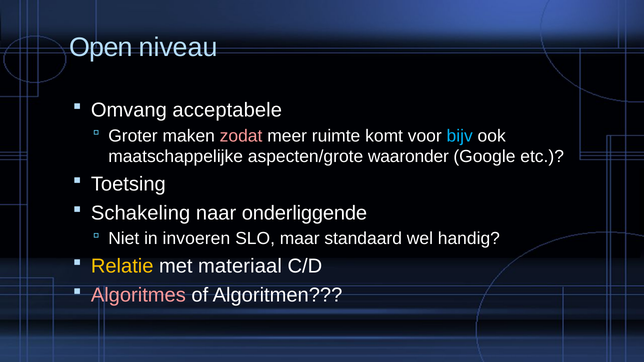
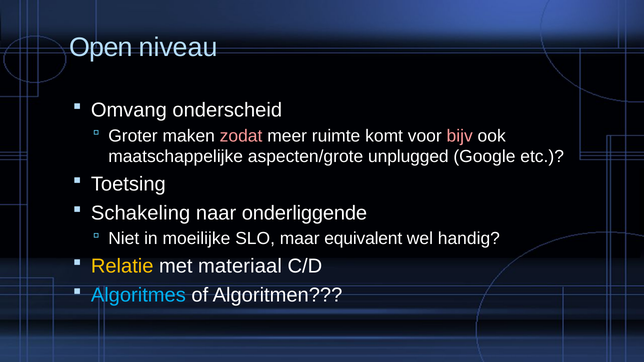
acceptabele: acceptabele -> onderscheid (227, 110)
bijv colour: light blue -> pink (460, 136)
waaronder: waaronder -> unplugged (408, 157)
invoeren: invoeren -> moeilijke (196, 239)
standaard: standaard -> equivalent (363, 239)
Algoritmes colour: pink -> light blue (138, 295)
